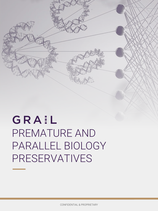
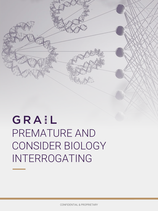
PARALLEL: PARALLEL -> CONSIDER (37, 146)
PRESERVATIVES: PRESERVATIVES -> INTERROGATING (52, 158)
